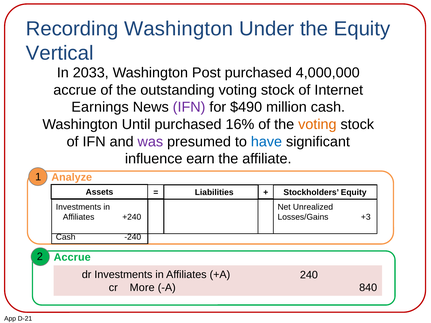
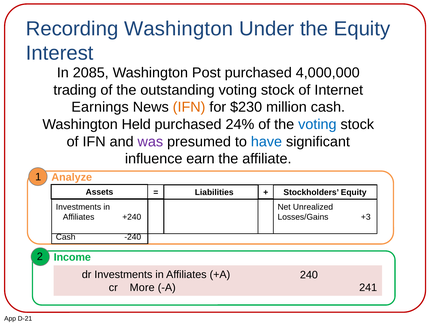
Vertical: Vertical -> Interest (60, 53)
2033: 2033 -> 2085 (91, 73)
accrue: accrue -> trading (75, 90)
IFN colour: purple -> orange (189, 107)
$490: $490 -> $230 (246, 107)
Until: Until -> Held (136, 125)
16%: 16% -> 24% (240, 125)
voting colour: orange -> blue (317, 125)
2 Accrue: Accrue -> Income (72, 257)
840: 840 -> 241 (368, 288)
